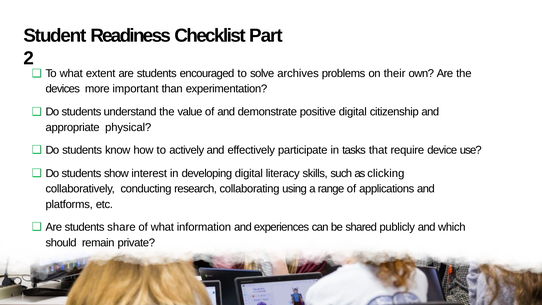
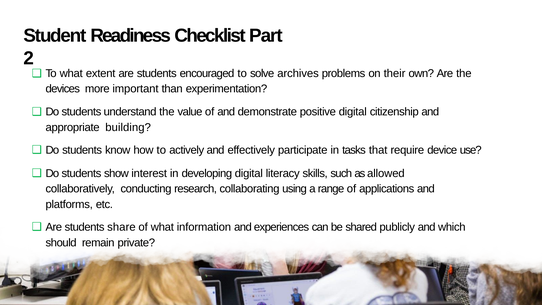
physical: physical -> building (128, 127)
clicking: clicking -> allowed (386, 173)
